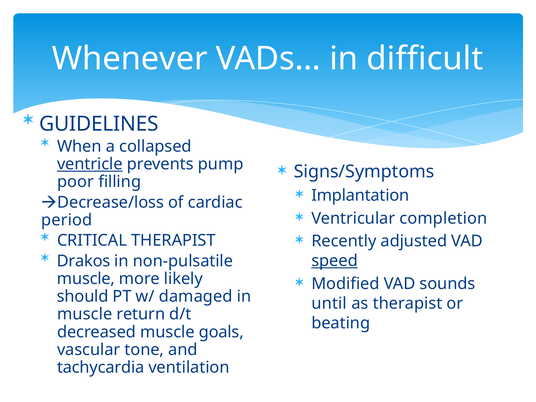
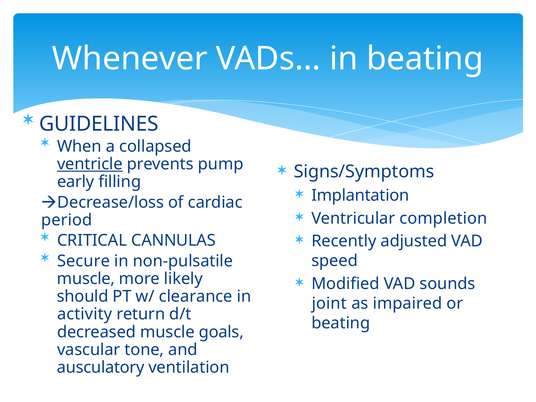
in difficult: difficult -> beating (425, 59)
poor: poor -> early (76, 182)
CRITICAL THERAPIST: THERAPIST -> CANNULAS (174, 241)
Drakos: Drakos -> Secure (83, 261)
speed underline: present -> none (335, 261)
damaged: damaged -> clearance (196, 297)
until: until -> joint (329, 303)
as therapist: therapist -> impaired (408, 303)
muscle: muscle -> activity (85, 314)
tachycardia: tachycardia -> ausculatory (101, 367)
